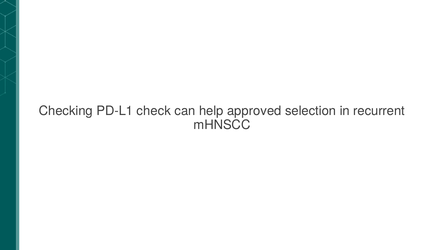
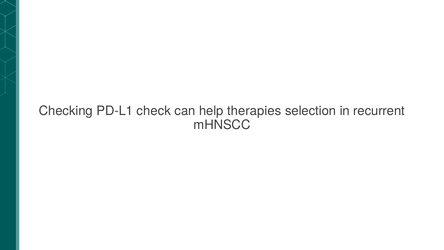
approved: approved -> therapies (254, 111)
